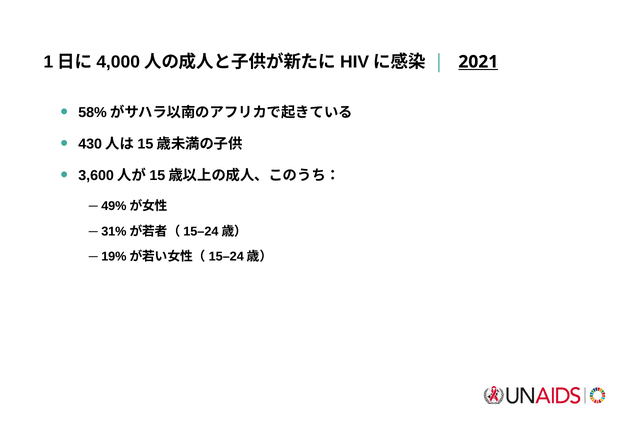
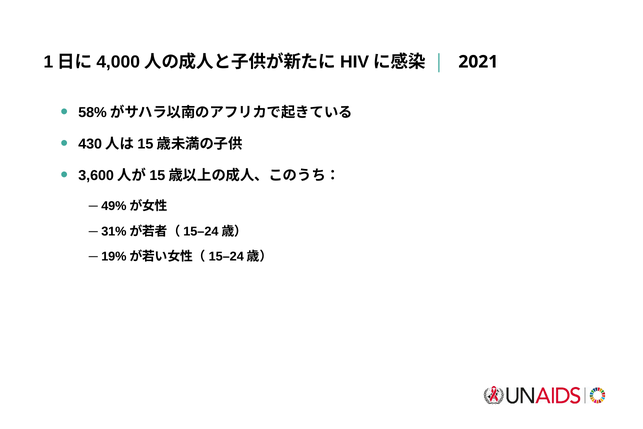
2021 underline: present -> none (478, 62)
